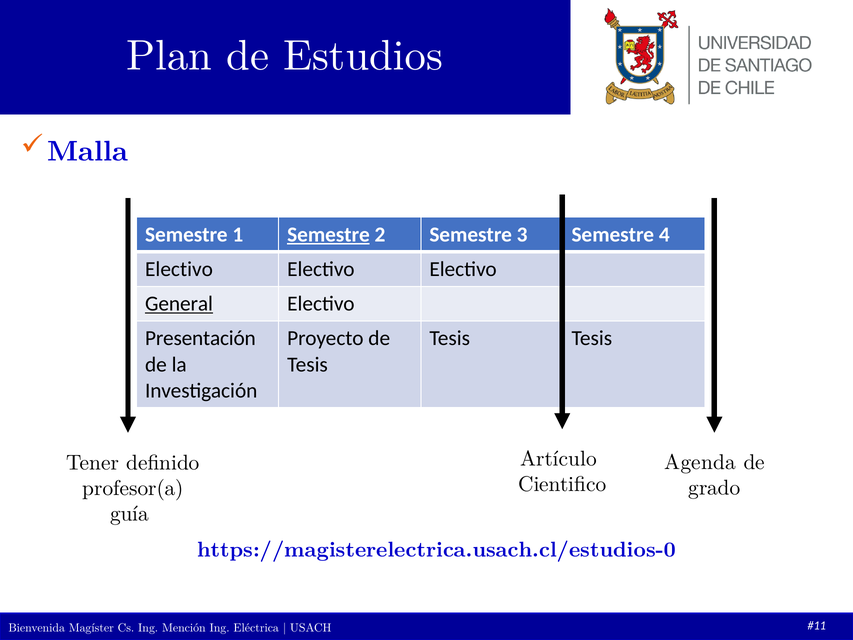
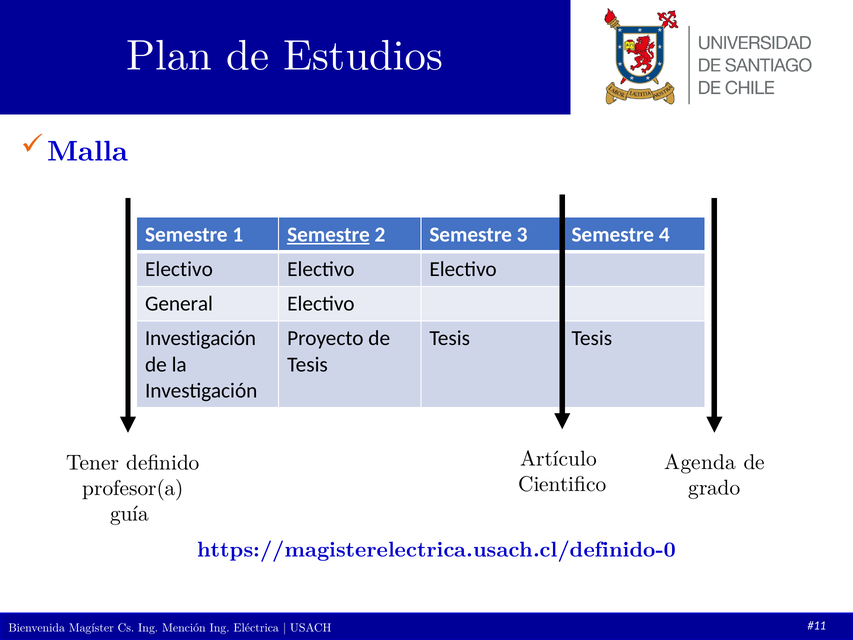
General underline: present -> none (179, 304)
Presentación: Presentación -> Investigación (200, 338)
https://magisterelectrica.usach.cl/estudios-0: https://magisterelectrica.usach.cl/estudios-0 -> https://magisterelectrica.usach.cl/definido-0 (437, 550)
